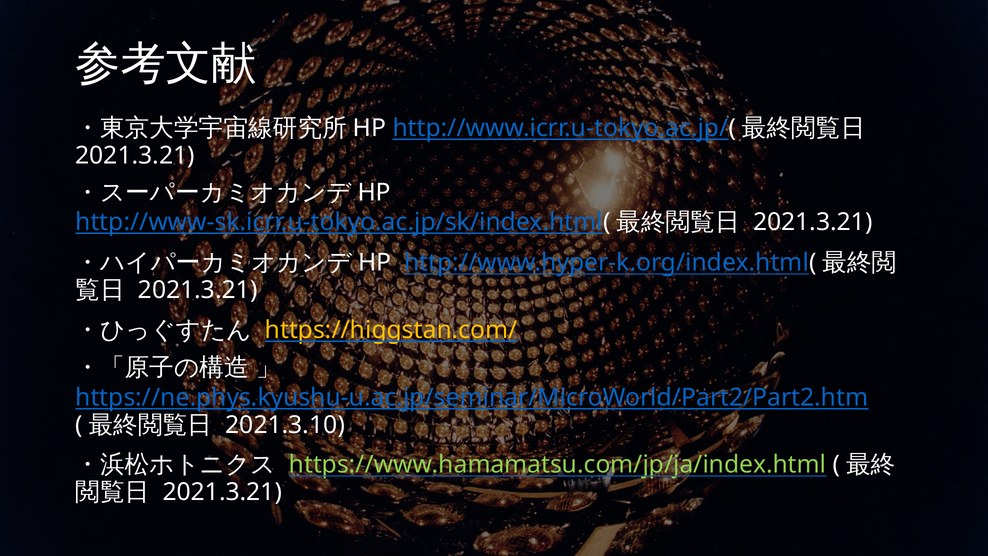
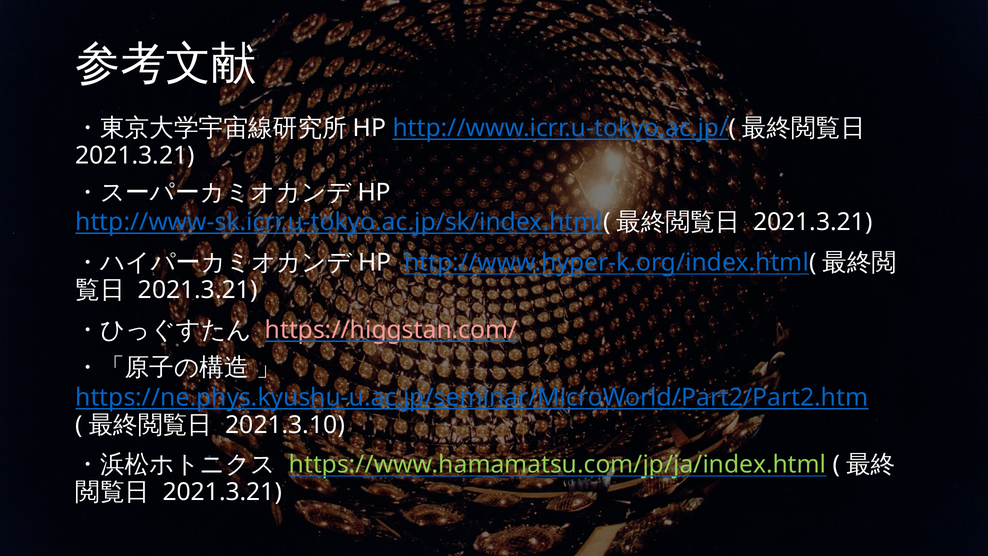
https://higgstan.com/ colour: yellow -> pink (391, 330)
